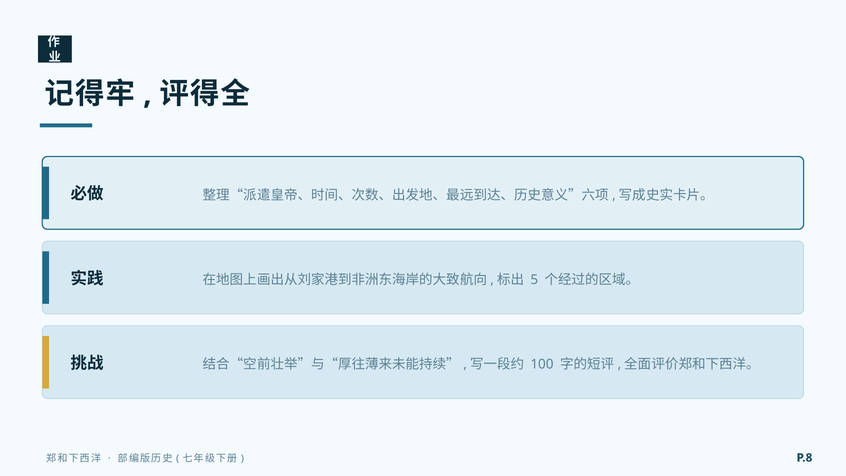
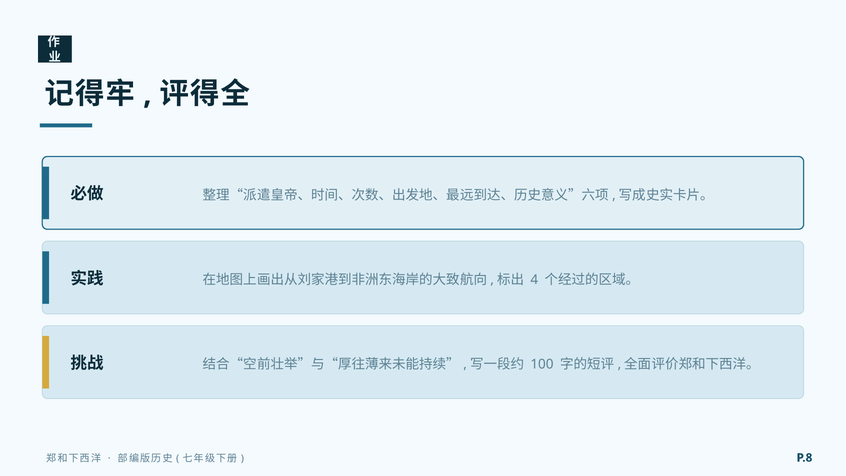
5: 5 -> 4 (534, 280)
